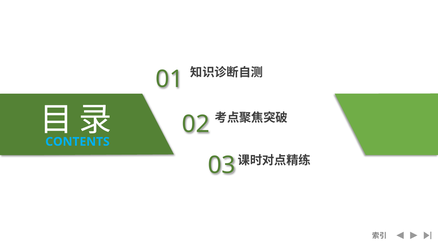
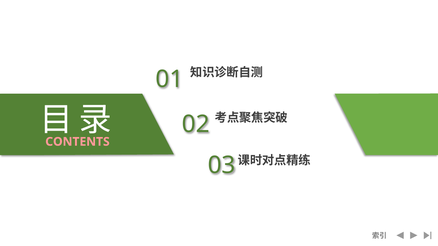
CONTENTS colour: light blue -> pink (77, 142)
